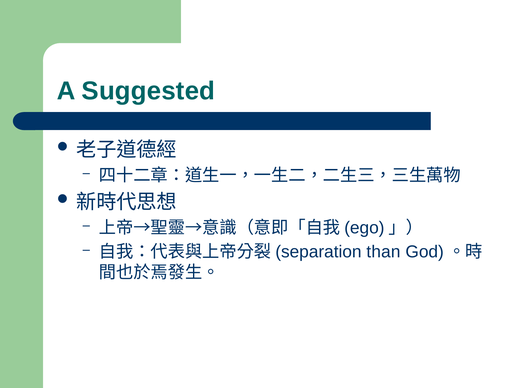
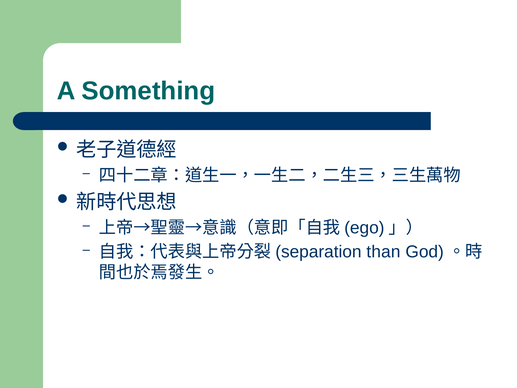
Suggested: Suggested -> Something (148, 91)
